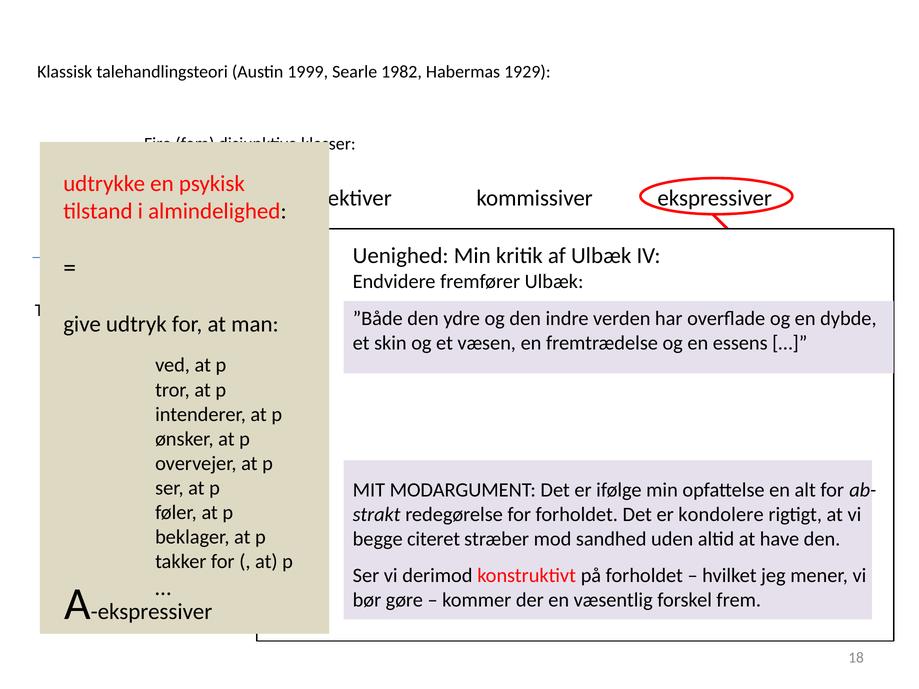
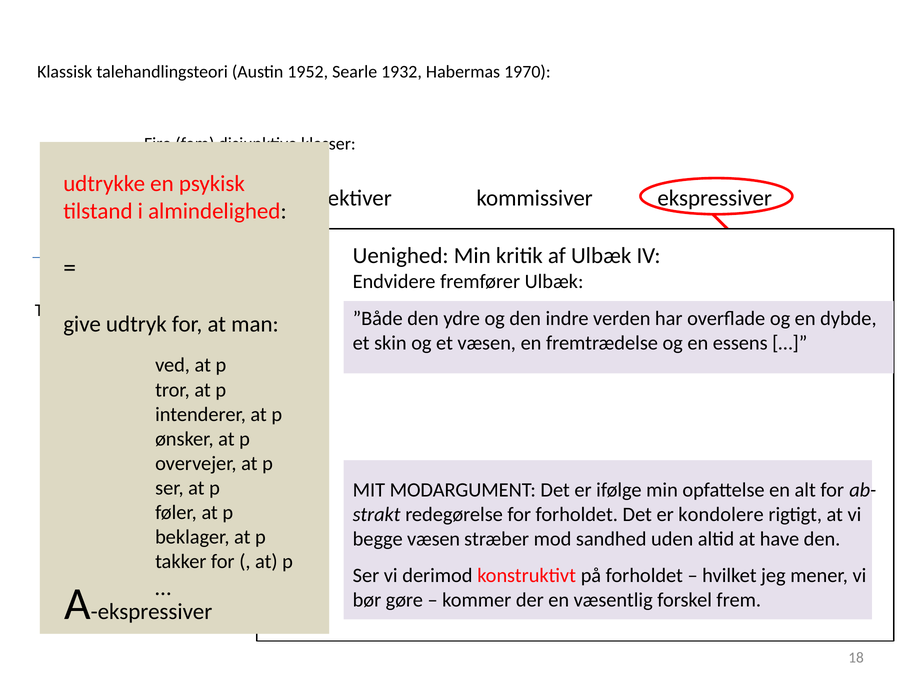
1999: 1999 -> 1952 (308, 72)
1982: 1982 -> 1932 (402, 72)
1929: 1929 -> 1970 (527, 72)
begge citeret: citeret -> væsen (434, 539)
